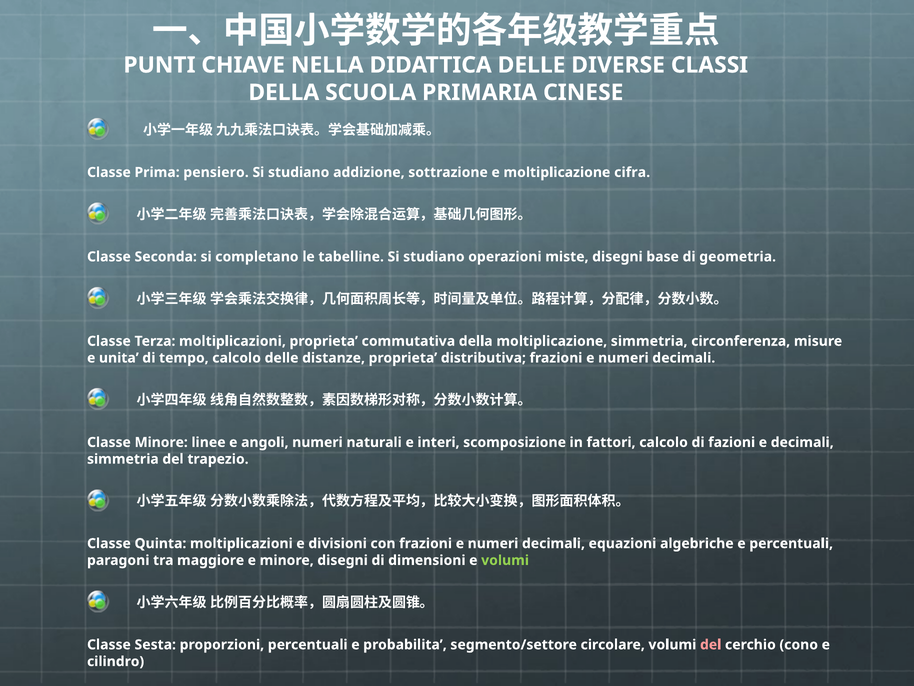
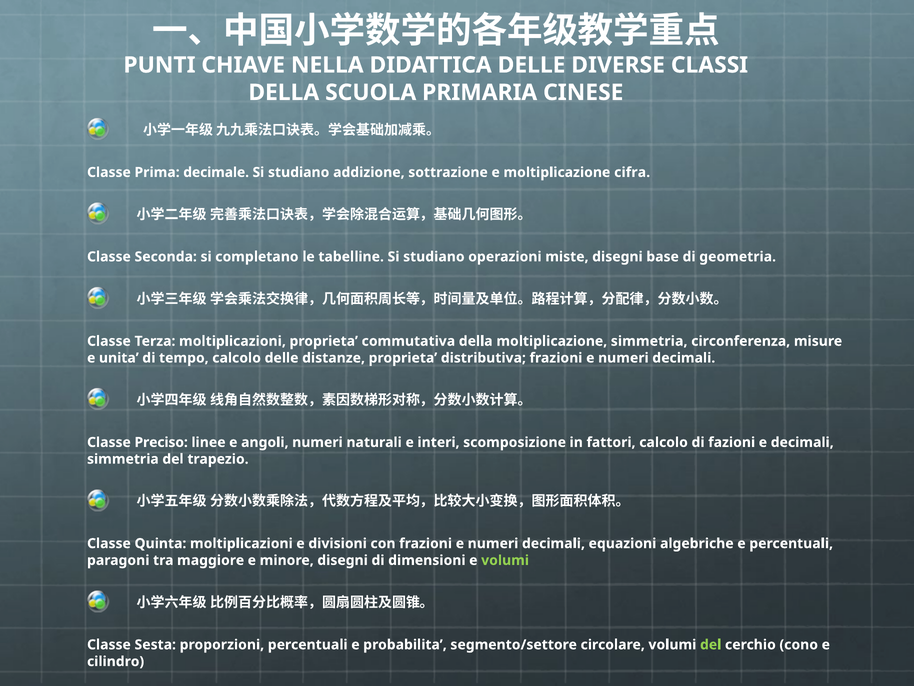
pensiero: pensiero -> decimale (216, 172)
Classe Minore: Minore -> Preciso (161, 442)
del colour: pink -> light green (711, 644)
